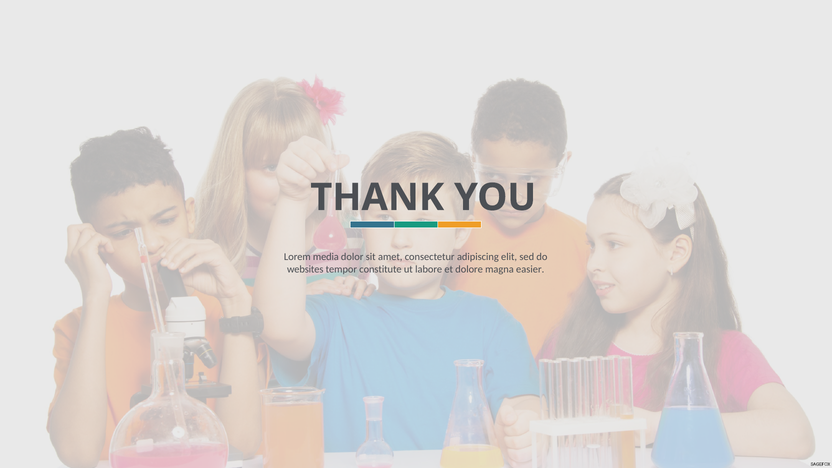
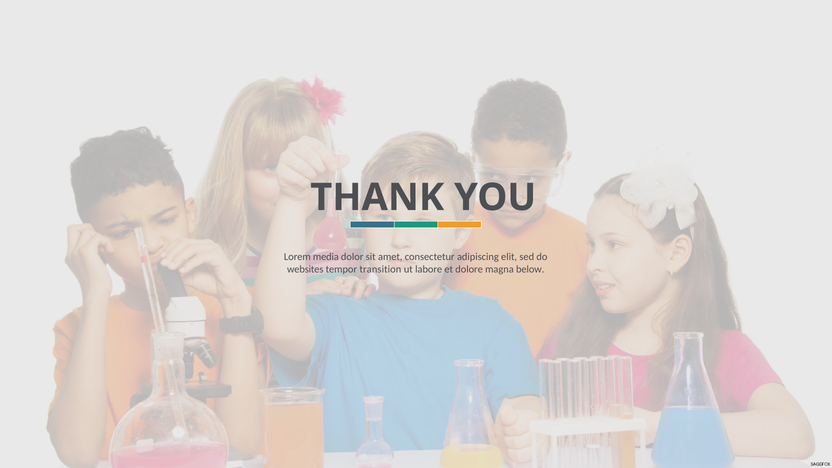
constitute: constitute -> transition (380, 269)
easier: easier -> below (530, 269)
